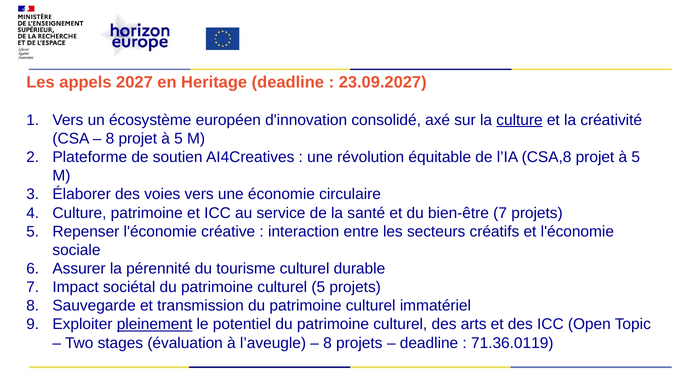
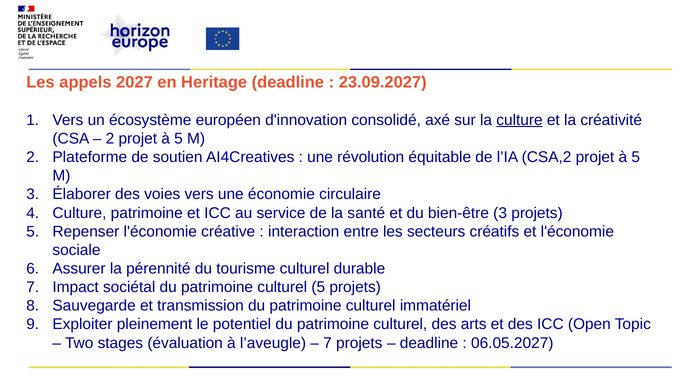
8: 8 -> 2 (110, 139)
CSA,8: CSA,8 -> CSA,2 (547, 157)
bien-être 7: 7 -> 3 (500, 213)
pleinement underline: present -> none (155, 324)
8: 8 -> 7 (327, 343)
71.36.0119: 71.36.0119 -> 06.05.2027 (512, 343)
